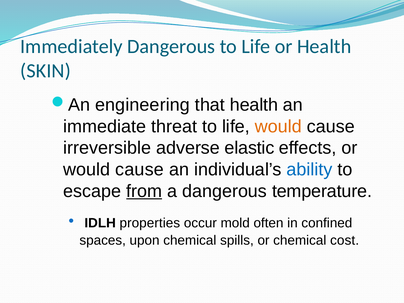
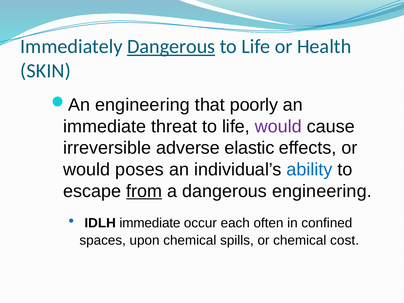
Dangerous underline: none -> present (171, 47)
that health: health -> poorly (254, 105)
would colour: orange -> purple (278, 127)
cause: cause -> poses (140, 170)
dangerous temperature: temperature -> engineering (322, 191)
IDLH properties: properties -> immediate (150, 223)
mold: mold -> each (235, 223)
